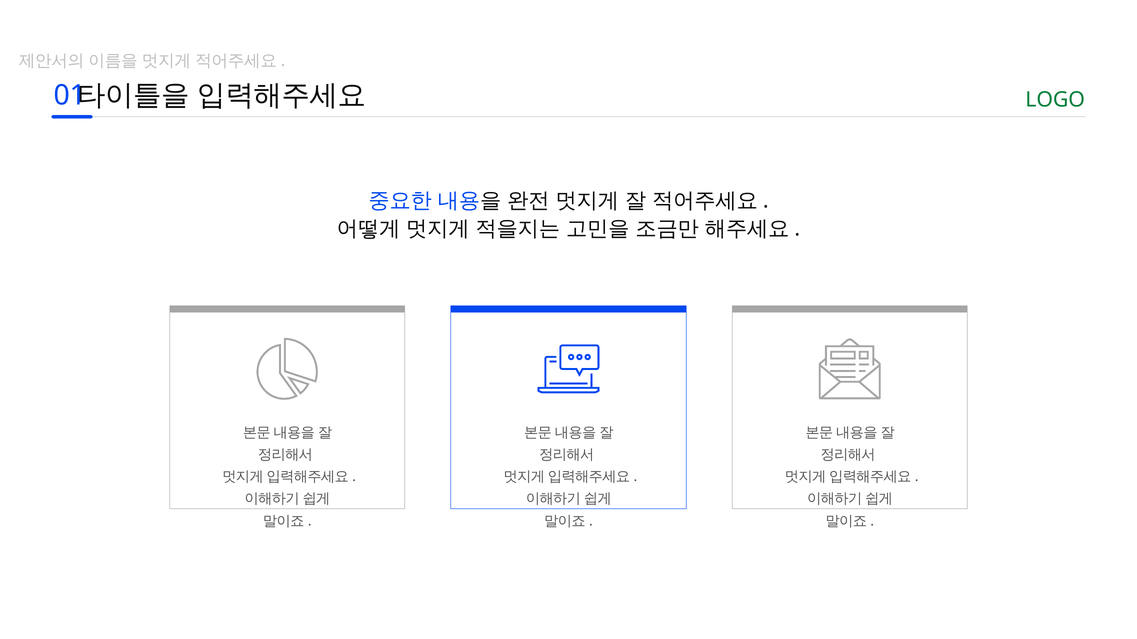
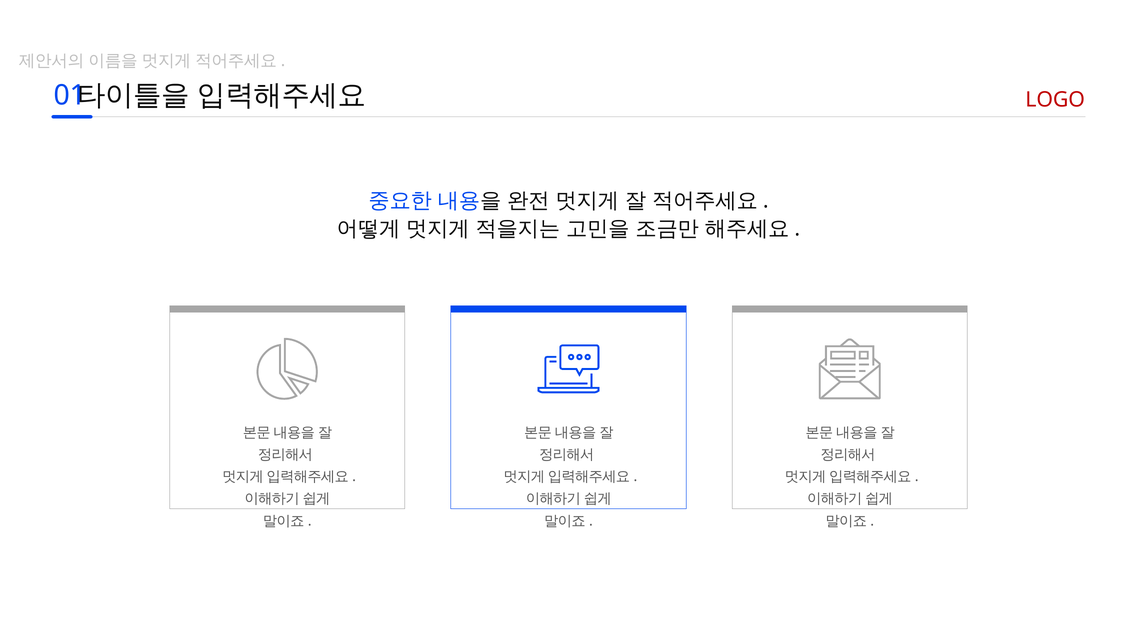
LOGO colour: green -> red (1055, 100)
